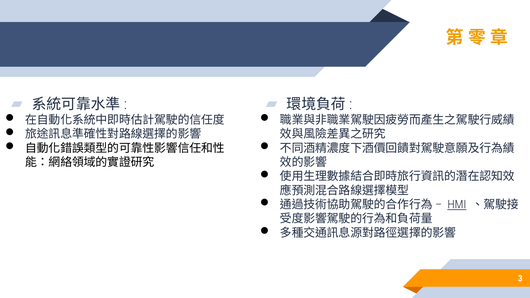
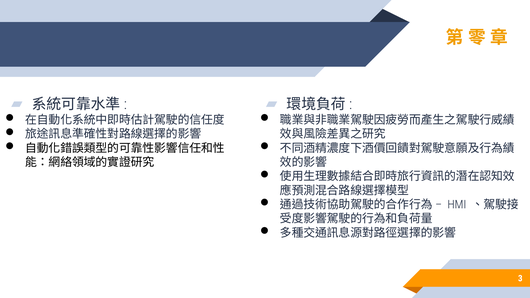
HMI underline: present -> none (457, 205)
